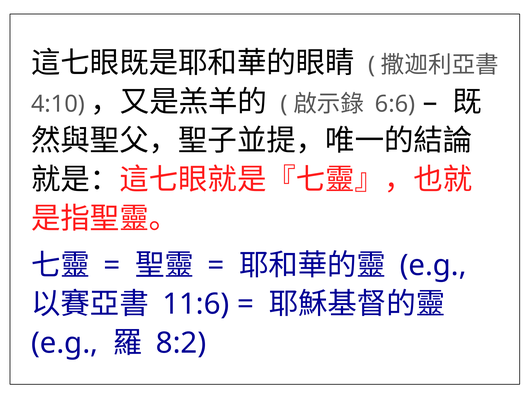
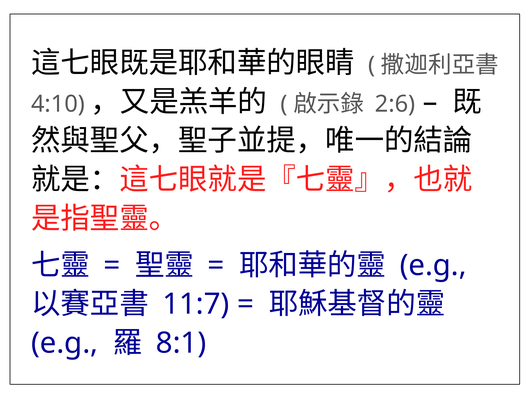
6:6: 6:6 -> 2:6 (395, 104)
11:6: 11:6 -> 11:7 (196, 304)
8:2: 8:2 -> 8:1 (181, 343)
